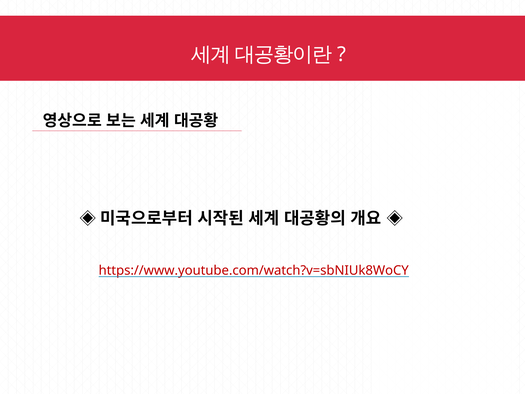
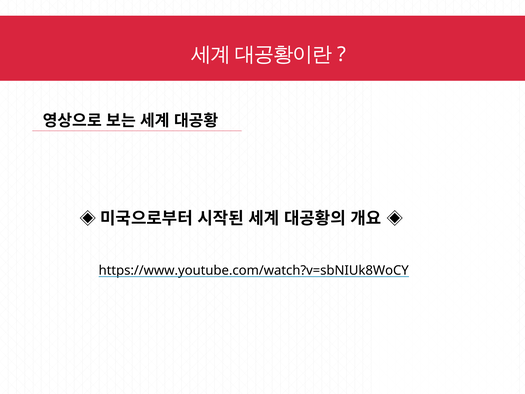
https://www.youtube.com/watch?v=sbNIUk8WoCY colour: red -> black (254, 270)
